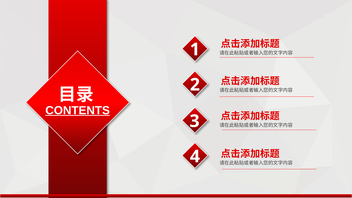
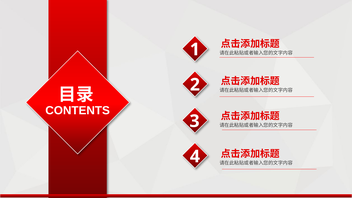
CONTENTS underline: present -> none (78, 110)
